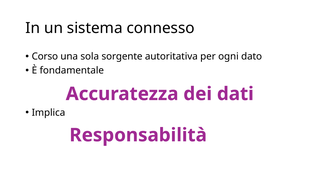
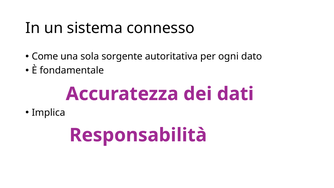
Corso: Corso -> Come (45, 56)
